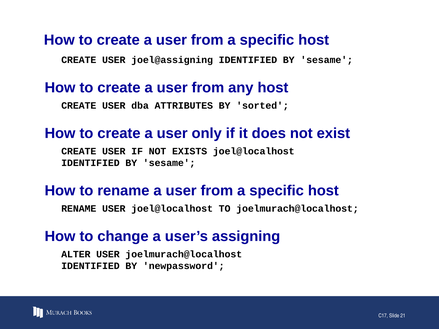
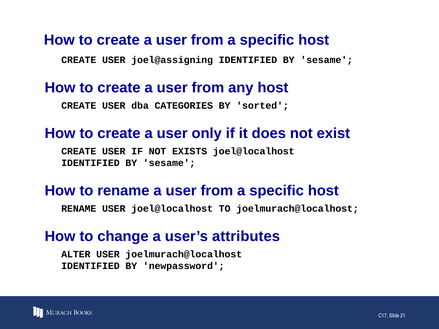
ATTRIBUTES: ATTRIBUTES -> CATEGORIES (184, 106)
assigning: assigning -> attributes (246, 237)
